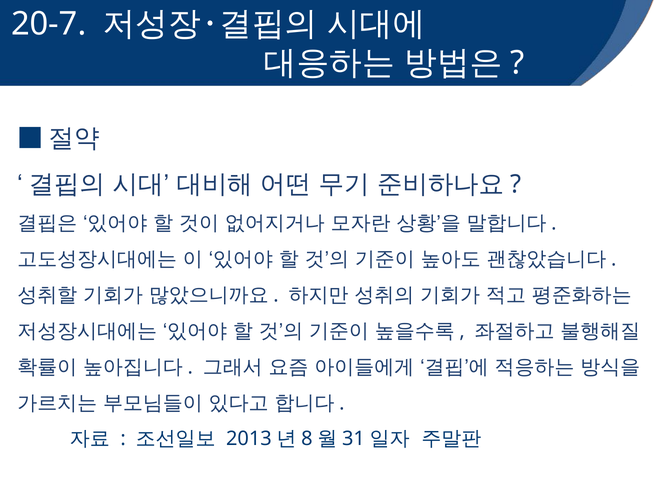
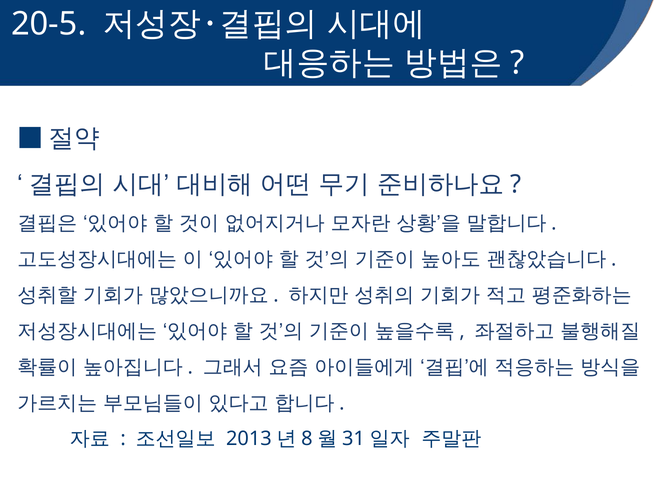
20-7: 20-7 -> 20-5 (49, 24)
